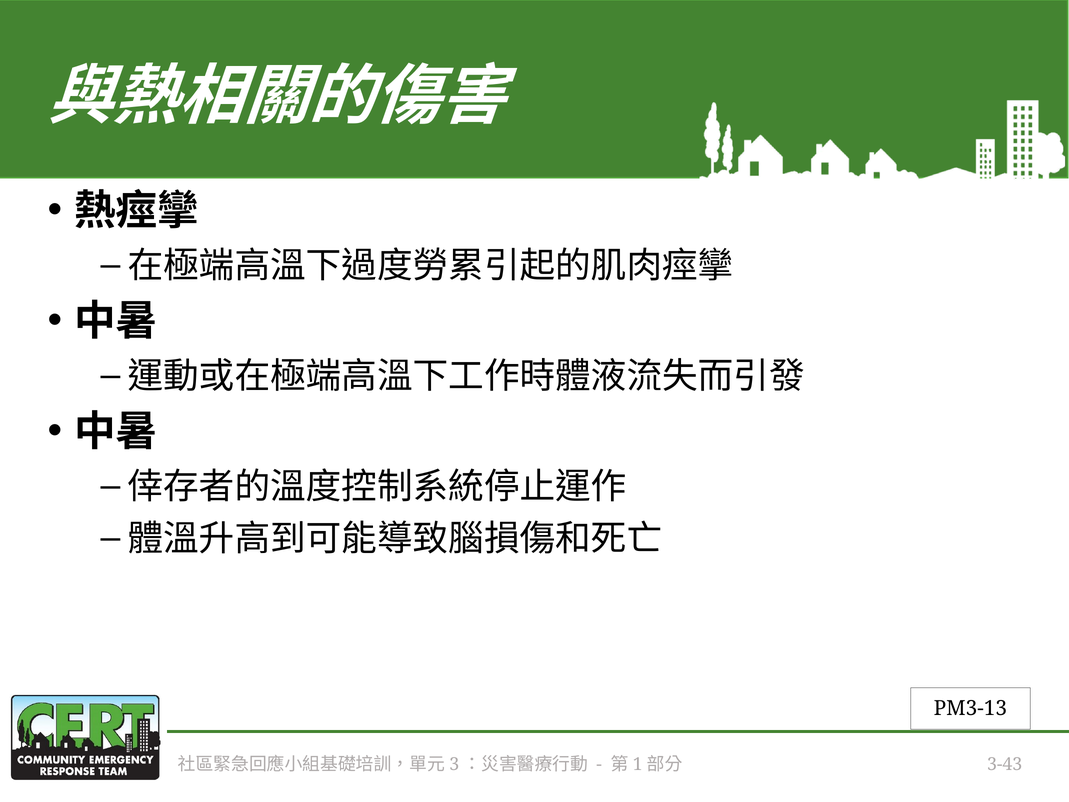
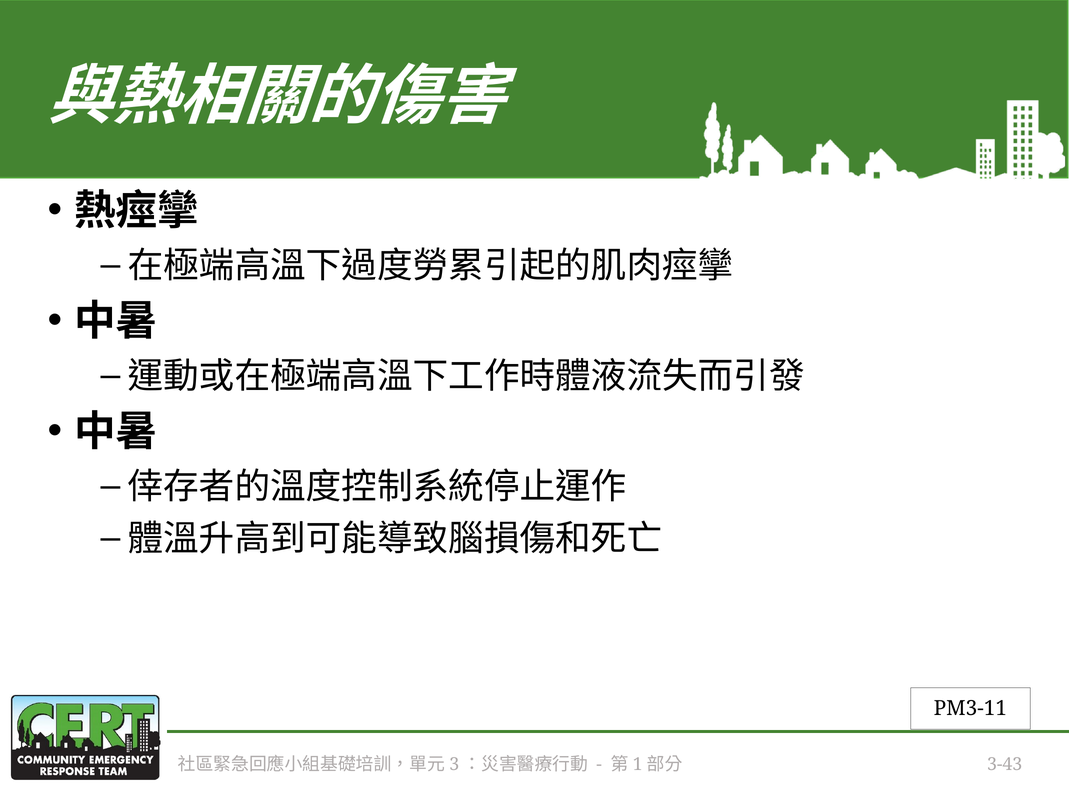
PM3-13: PM3-13 -> PM3-11 (970, 708)
